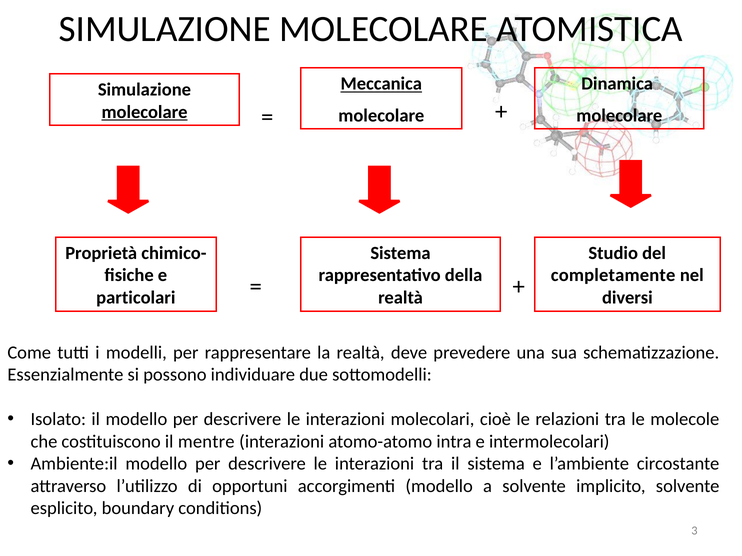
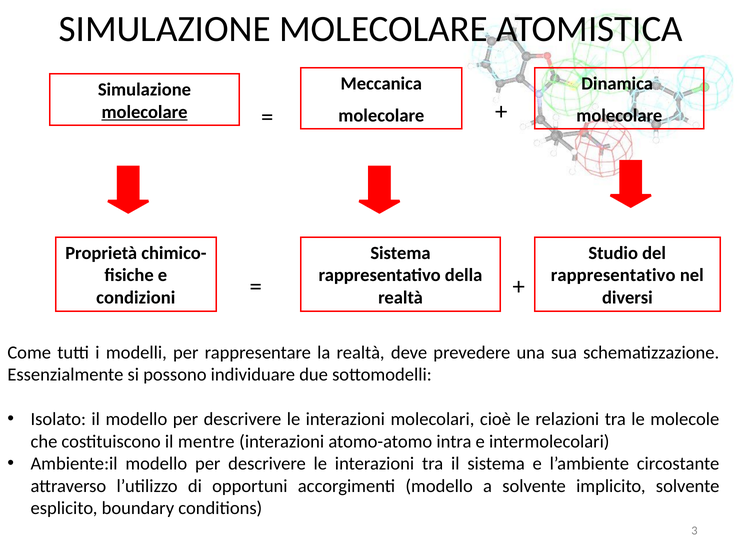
Meccanica underline: present -> none (381, 84)
completamente: completamente -> rappresentativo (613, 276)
particolari: particolari -> condizioni (136, 298)
